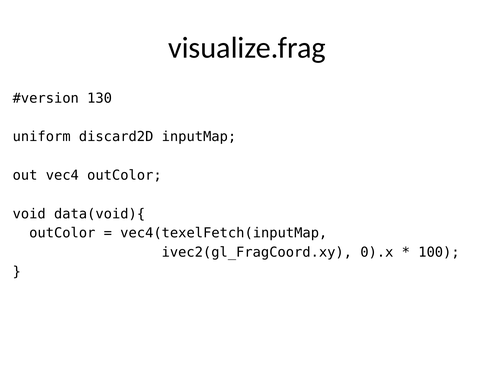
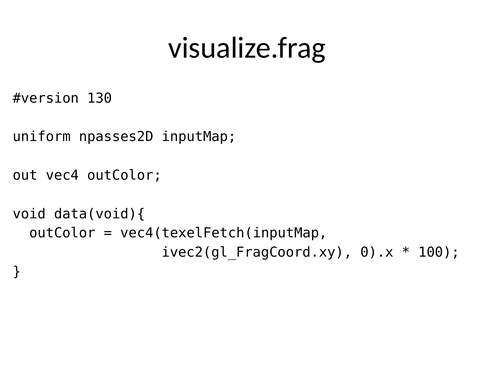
discard2D: discard2D -> npasses2D (116, 137)
